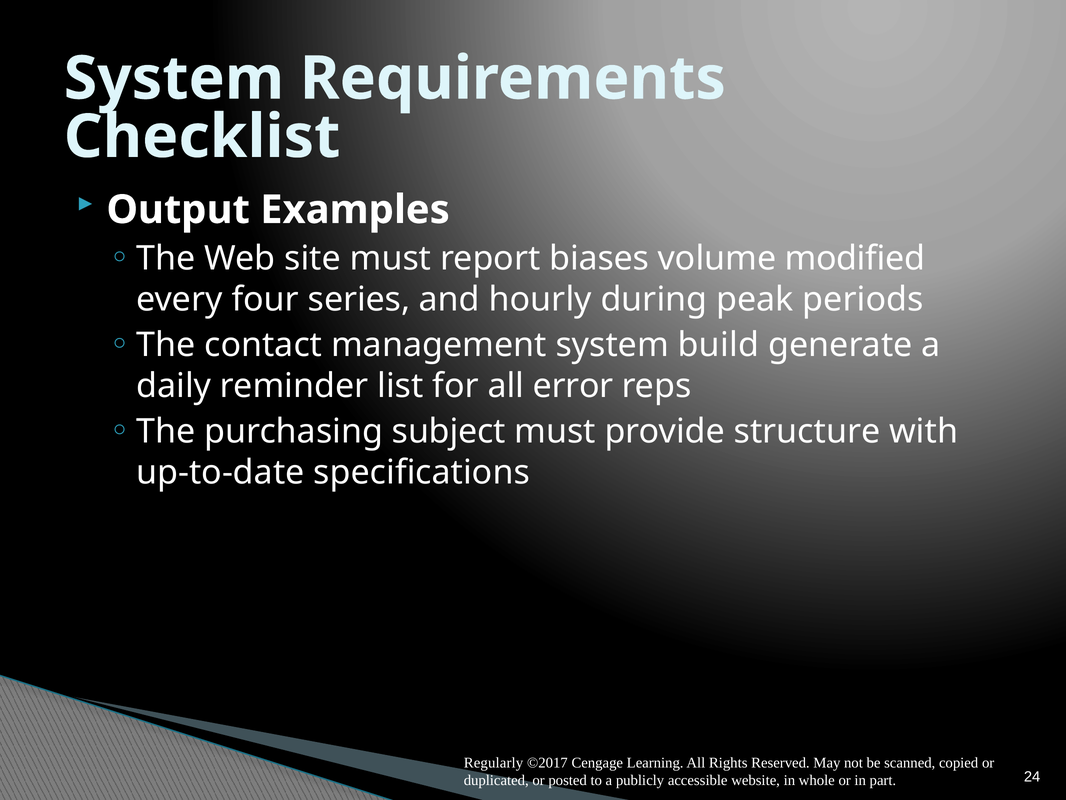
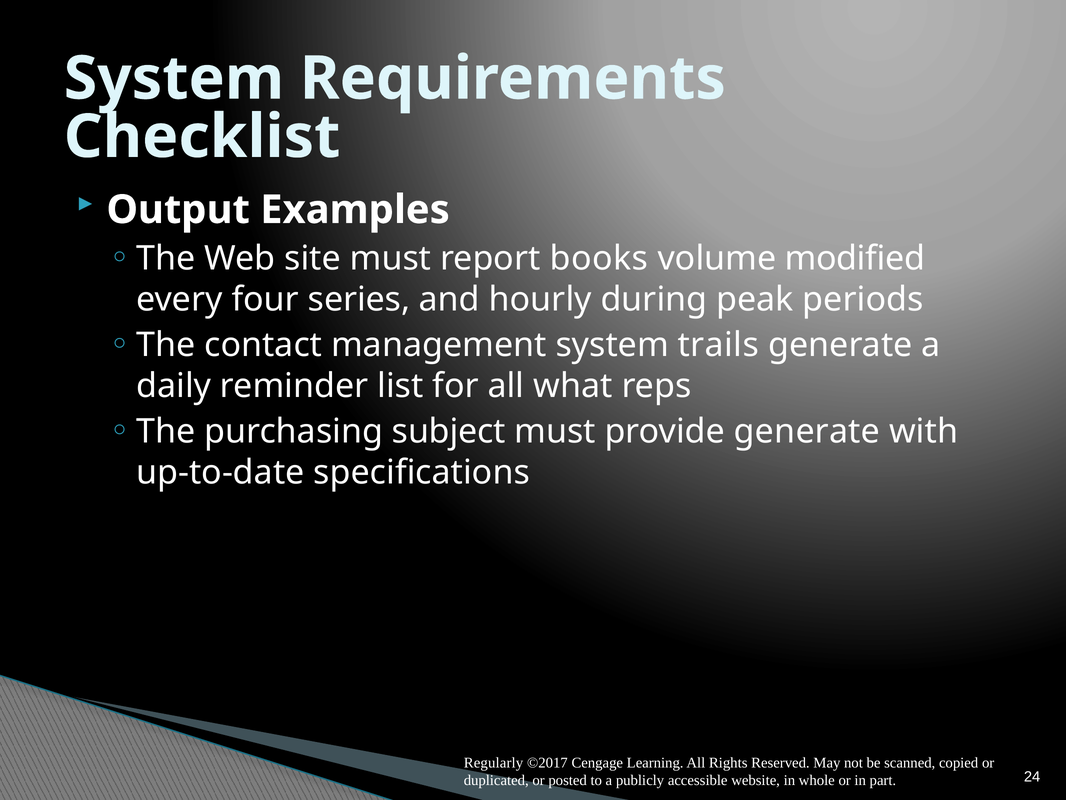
biases: biases -> books (599, 259)
build: build -> trails (718, 345)
error: error -> what (573, 386)
provide structure: structure -> generate (807, 431)
